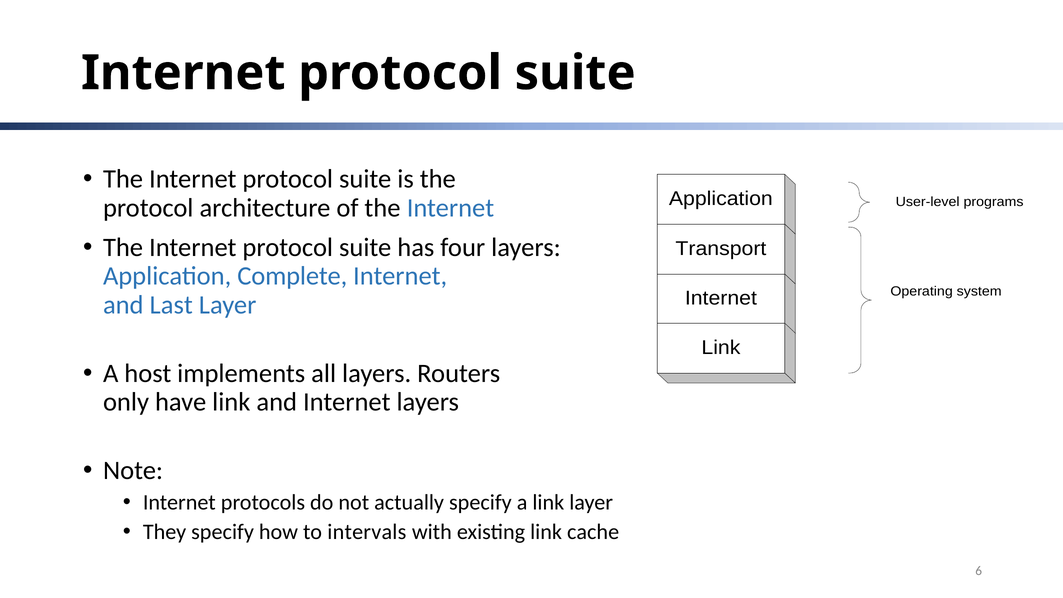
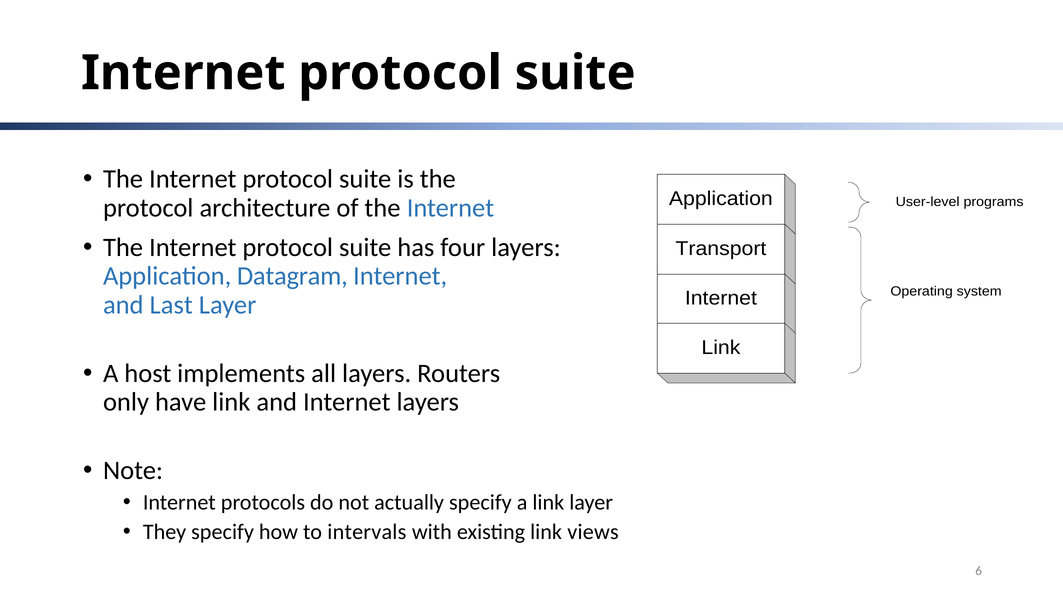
Complete: Complete -> Datagram (292, 276)
cache: cache -> views (593, 532)
